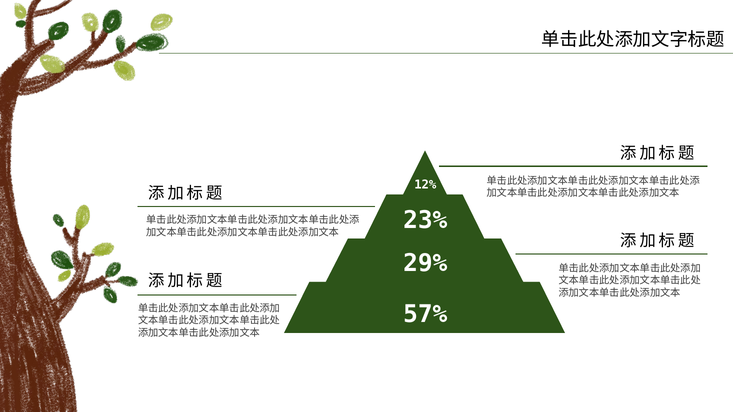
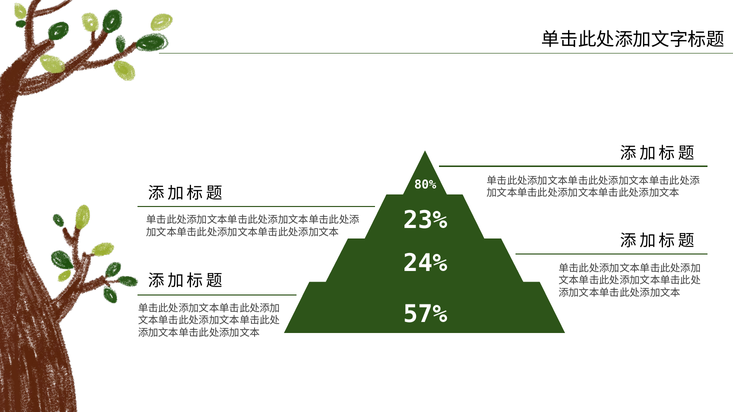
12%: 12% -> 80% (425, 185)
29%: 29% -> 24% (425, 264)
